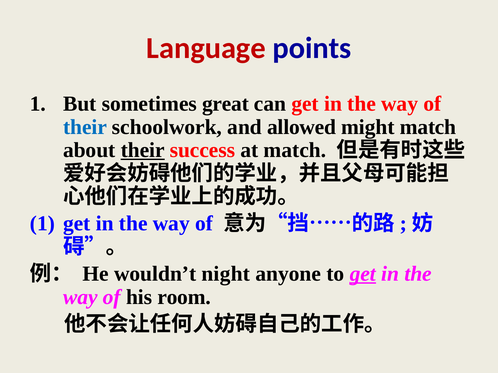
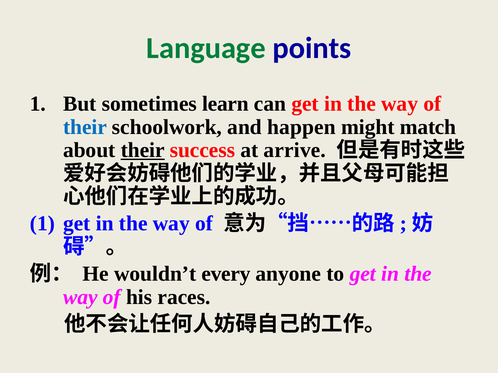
Language colour: red -> green (206, 48)
great: great -> learn (225, 104)
allowed: allowed -> happen (301, 127)
at match: match -> arrive (295, 150)
night: night -> every (226, 274)
get underline: present -> none (363, 274)
room: room -> races (184, 297)
